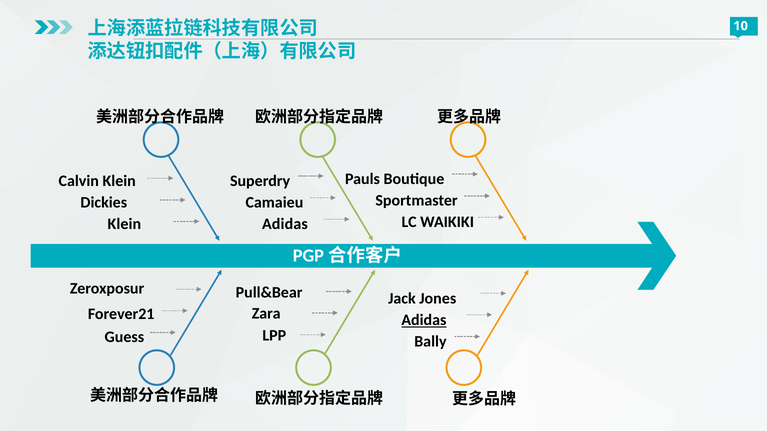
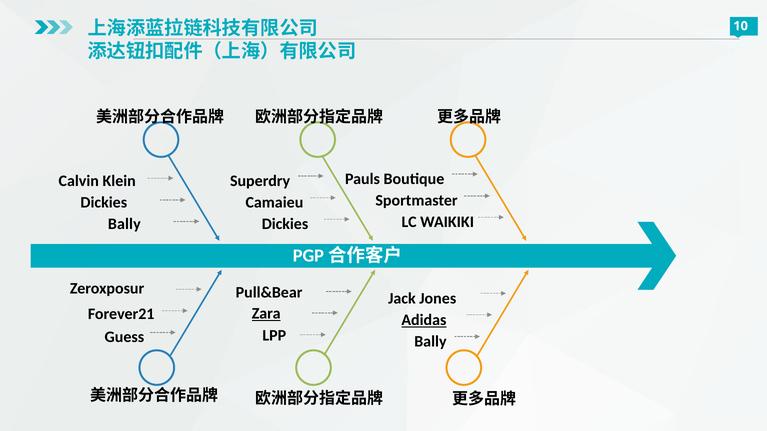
Klein: Klein -> Bally (124, 224)
Adidas: Adidas -> Dickies (285, 224)
Zara underline: none -> present (266, 314)
